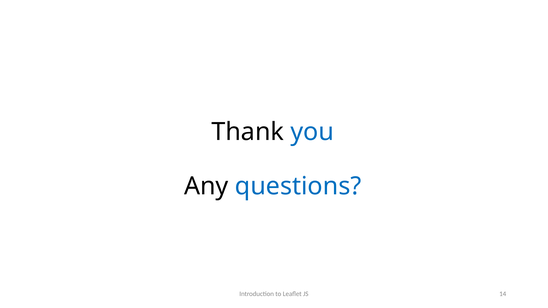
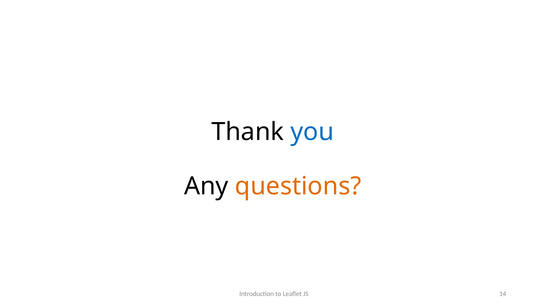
questions colour: blue -> orange (298, 186)
